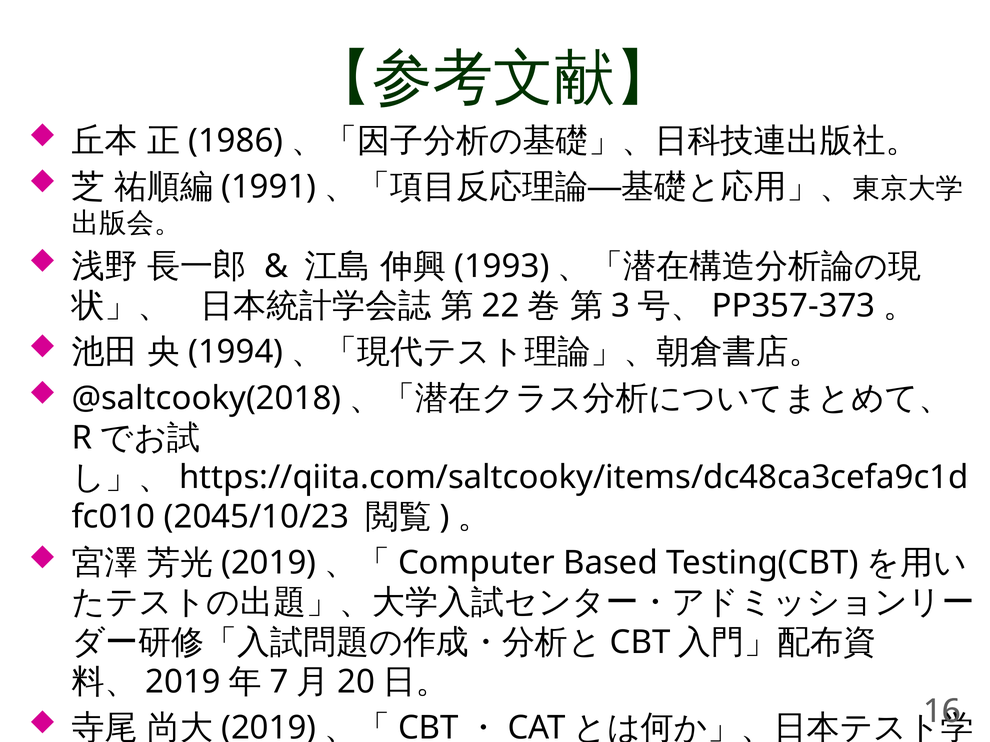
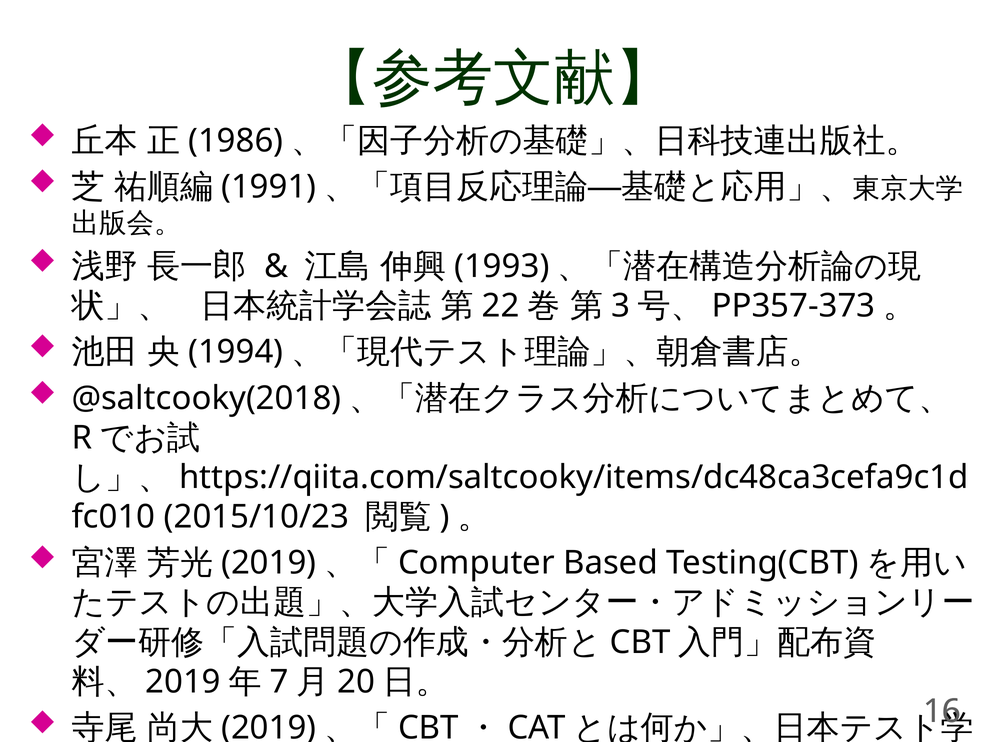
2045/10/23: 2045/10/23 -> 2015/10/23 (257, 517)
